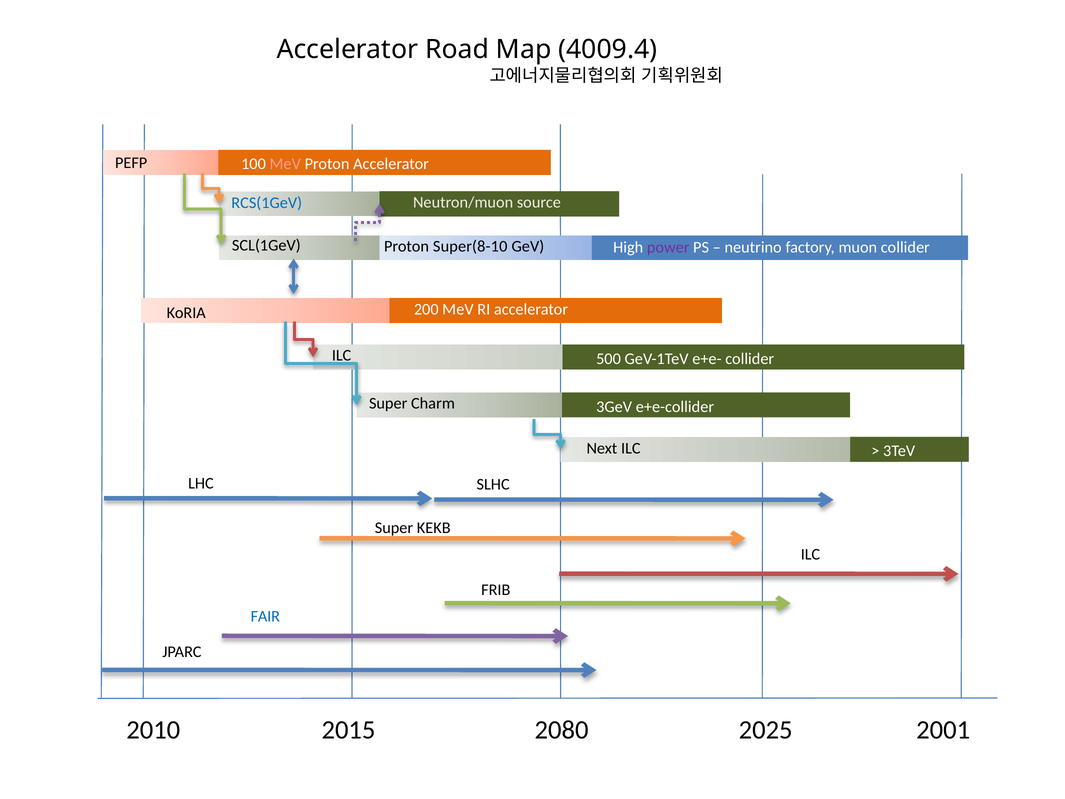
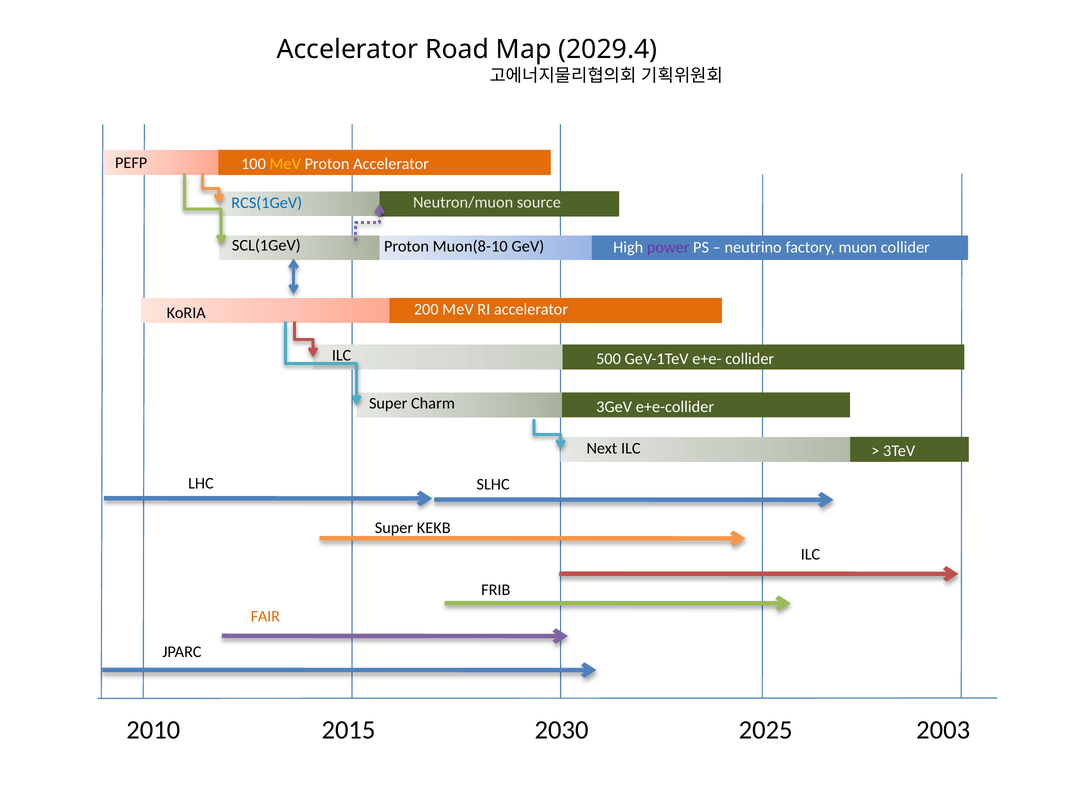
4009.4: 4009.4 -> 2029.4 (608, 50)
MeV colour: pink -> yellow (285, 164)
Super(8-10: Super(8-10 -> Muon(8-10 (470, 246)
FAIR colour: blue -> orange (265, 616)
2080: 2080 -> 2030 (562, 730)
2001: 2001 -> 2003 (943, 730)
